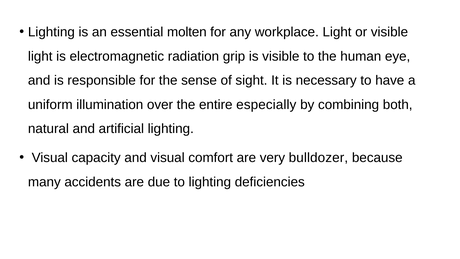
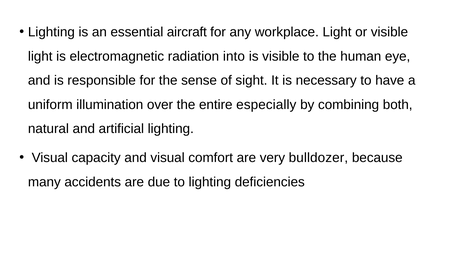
molten: molten -> aircraft (187, 32)
grip: grip -> into (234, 56)
